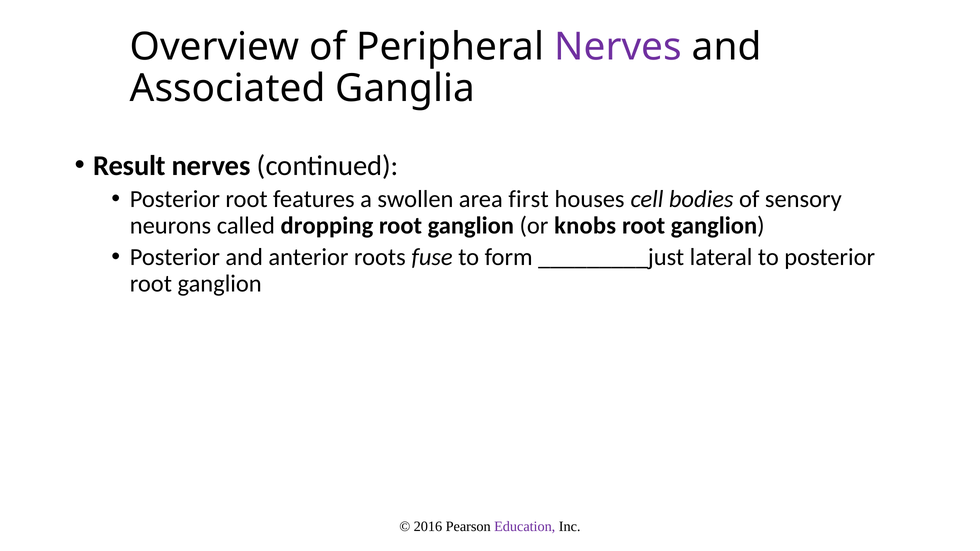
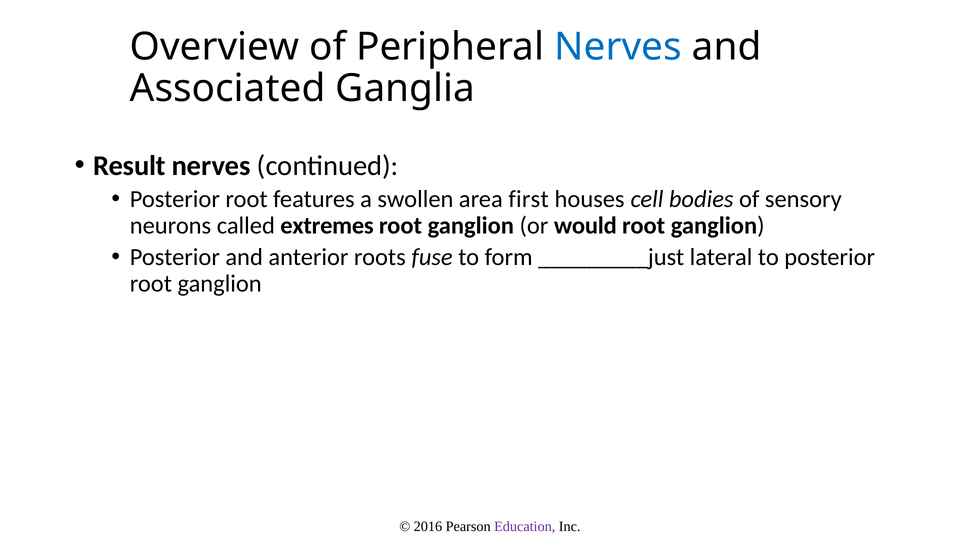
Nerves colour: purple -> blue (618, 47)
dropping: dropping -> extremes (327, 226)
knobs: knobs -> would (585, 226)
